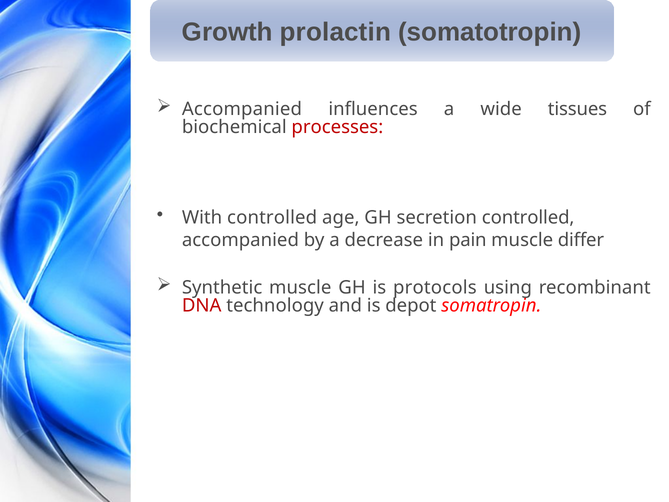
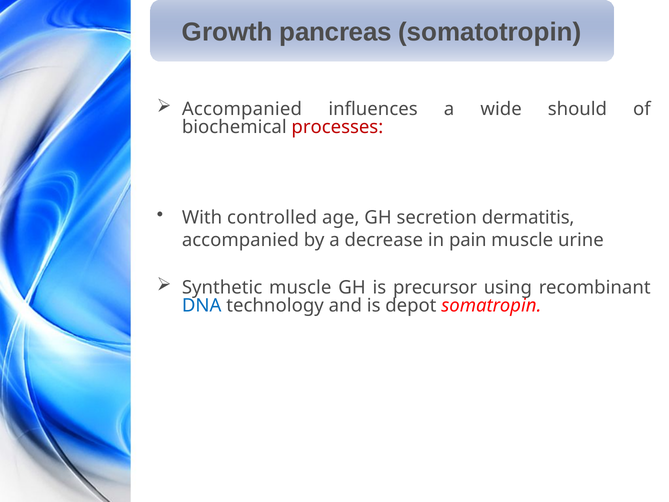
prolactin: prolactin -> pancreas (336, 32)
tissues: tissues -> should (577, 109)
secretion controlled: controlled -> dermatitis (528, 218)
differ: differ -> urine (581, 240)
protocols: protocols -> precursor (435, 288)
DNA colour: red -> blue (202, 306)
